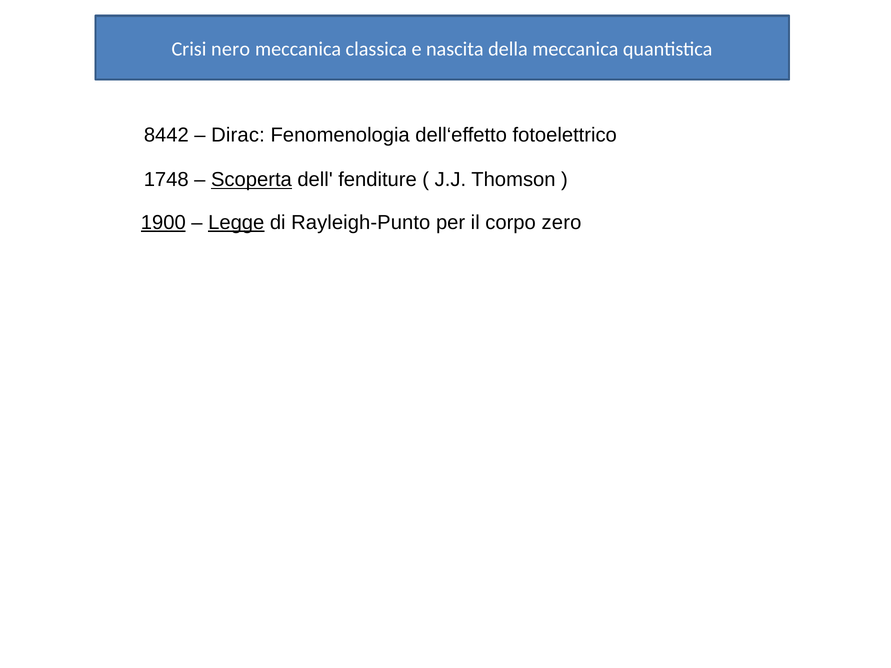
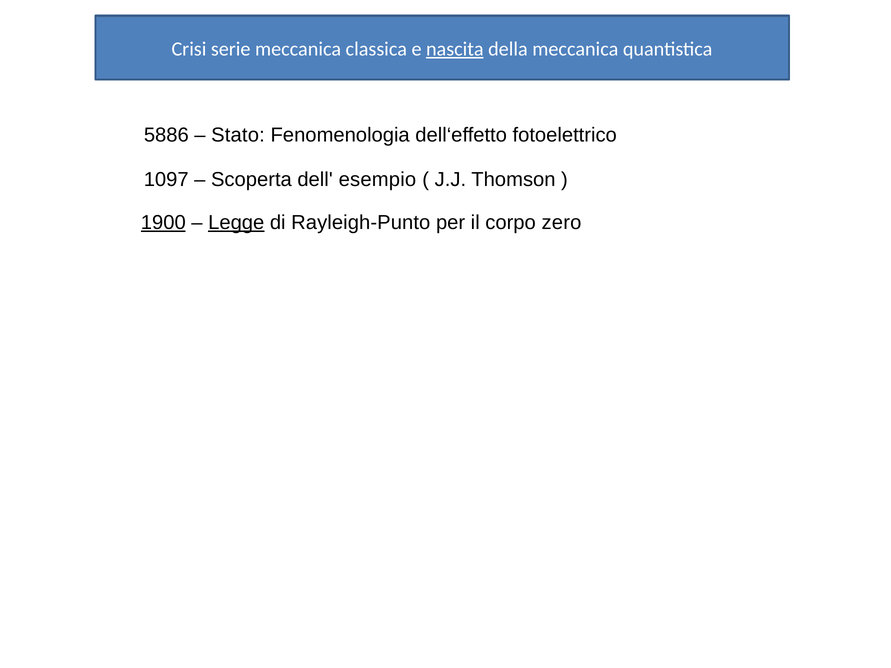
nero: nero -> serie (231, 49)
nascita underline: none -> present (455, 49)
8442: 8442 -> 5886 (166, 135)
Dirac: Dirac -> Stato (238, 135)
1748: 1748 -> 1097 (166, 180)
Scoperta underline: present -> none (251, 180)
fenditure: fenditure -> esempio (377, 180)
